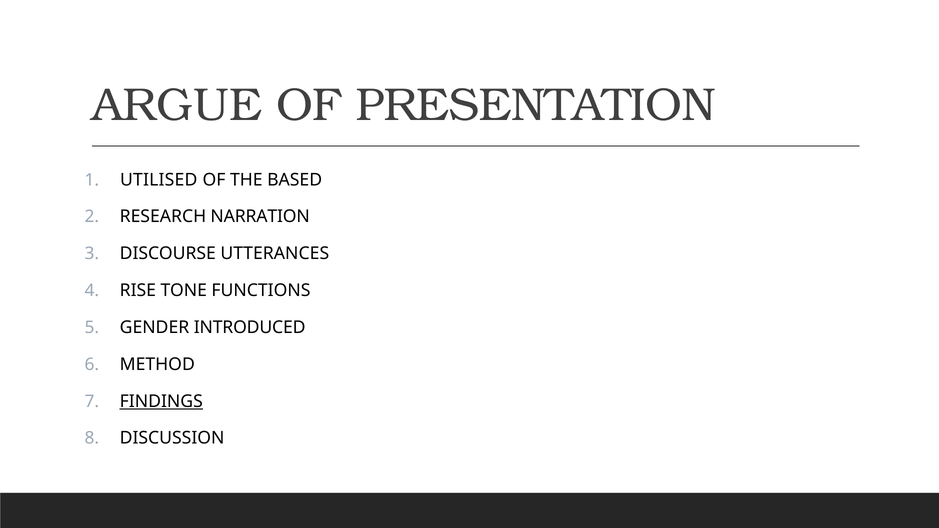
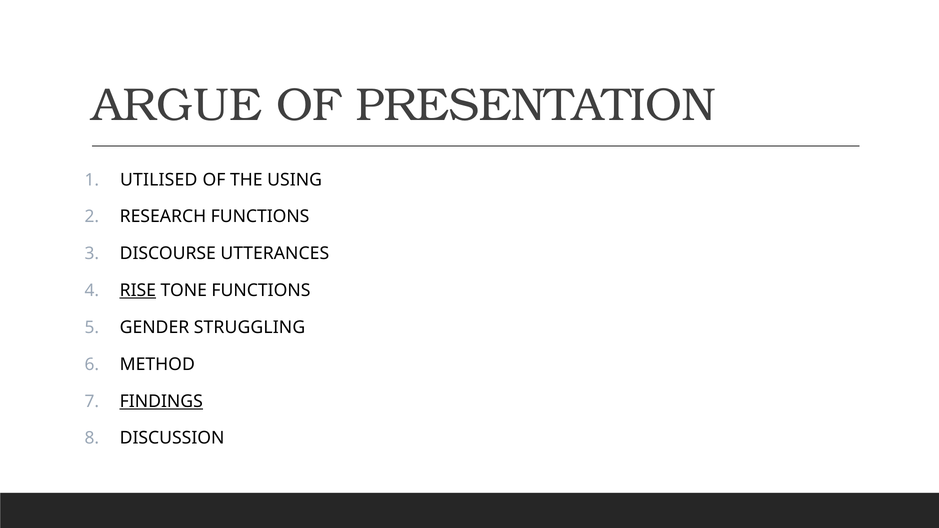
BASED: BASED -> USING (295, 180)
RESEARCH NARRATION: NARRATION -> FUNCTIONS (260, 217)
RISE underline: none -> present (138, 291)
INTRODUCED: INTRODUCED -> STRUGGLING (249, 328)
